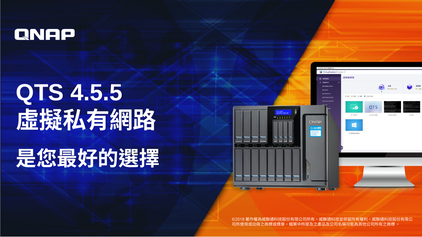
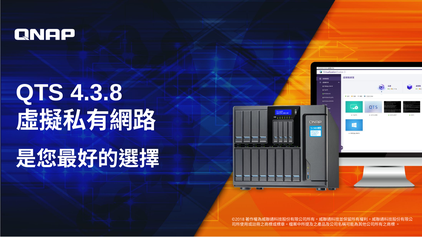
4.5.5: 4.5.5 -> 4.3.8 (96, 93)
